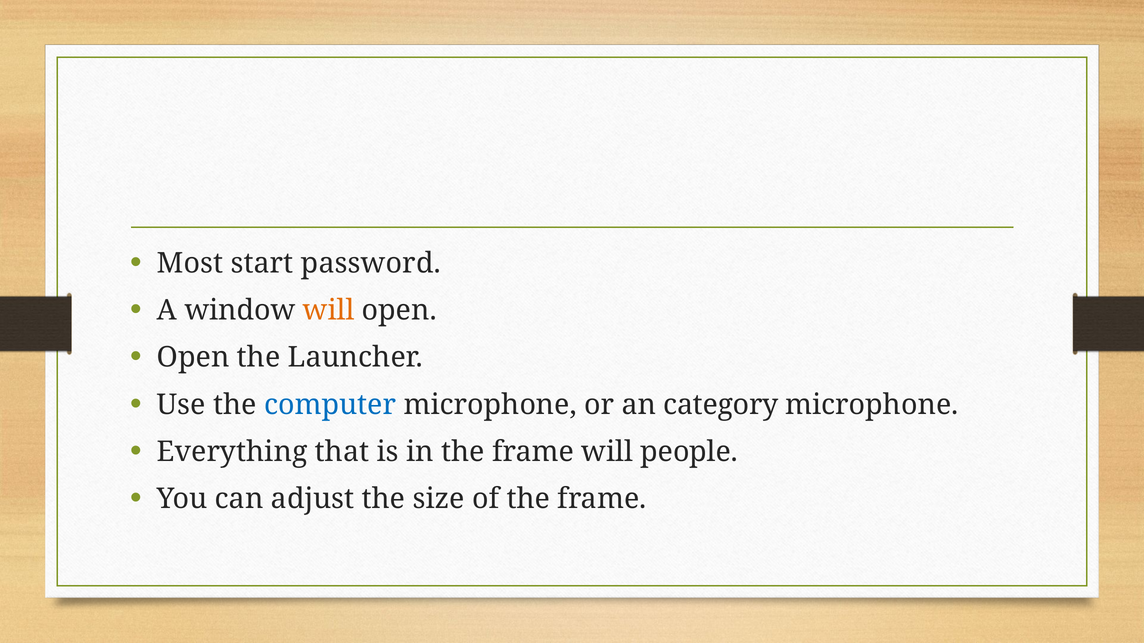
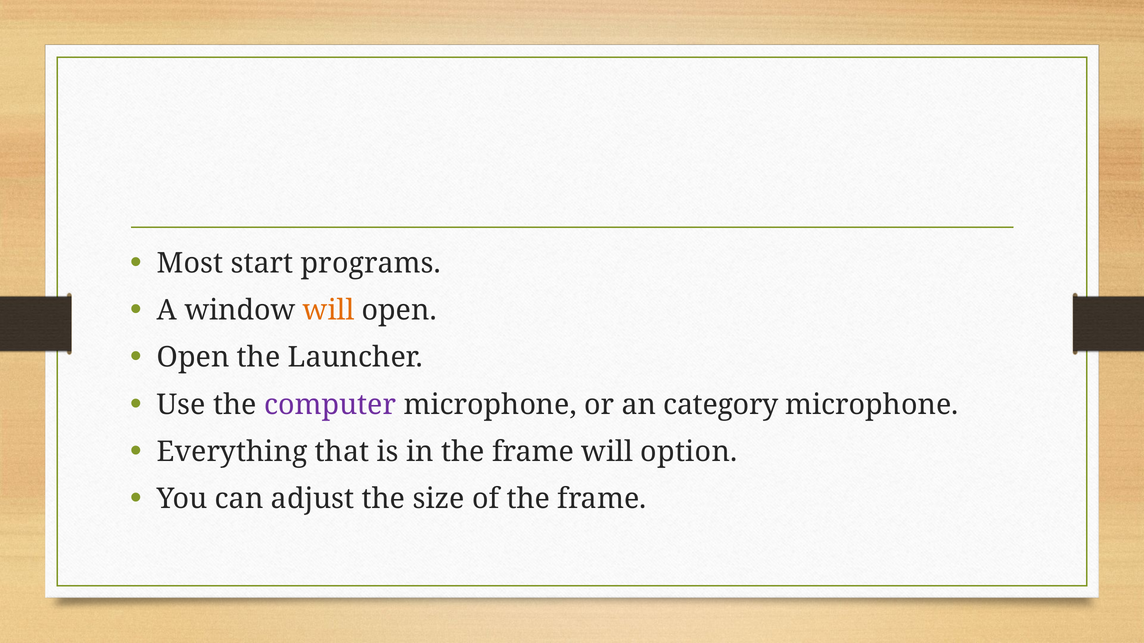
password: password -> programs (371, 263)
computer colour: blue -> purple (330, 405)
people: people -> option (689, 452)
